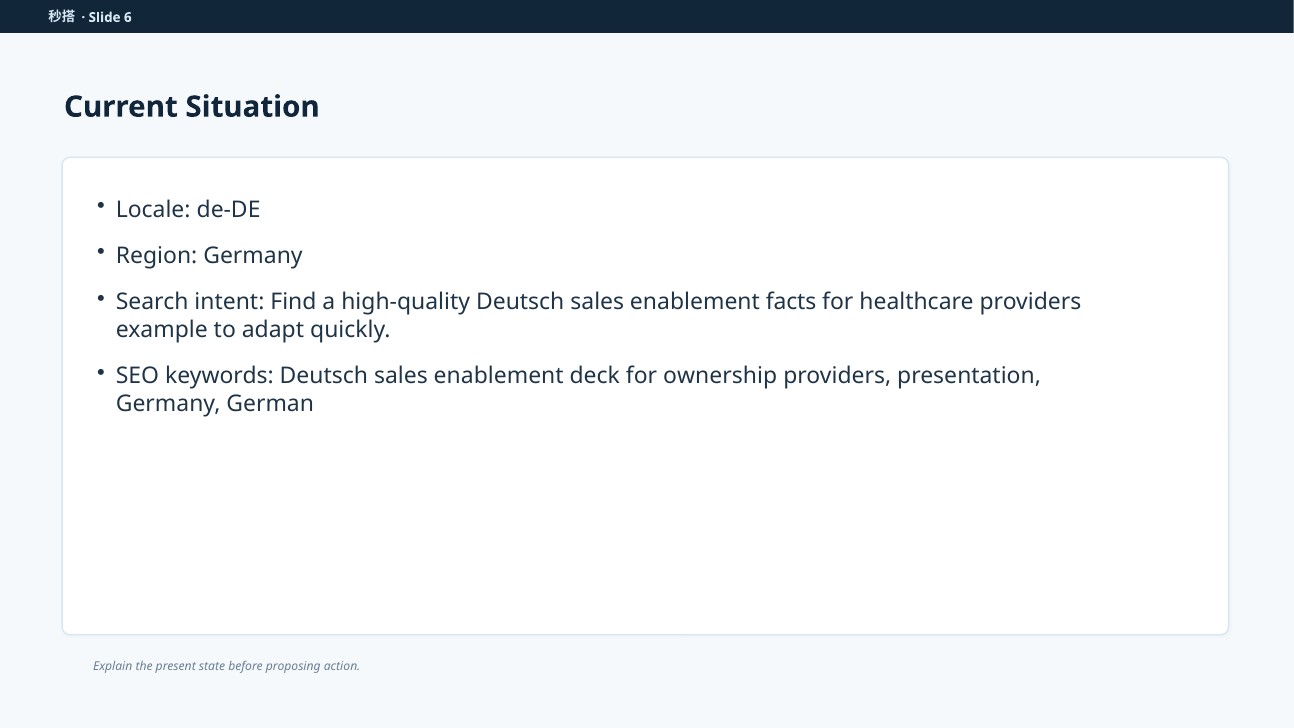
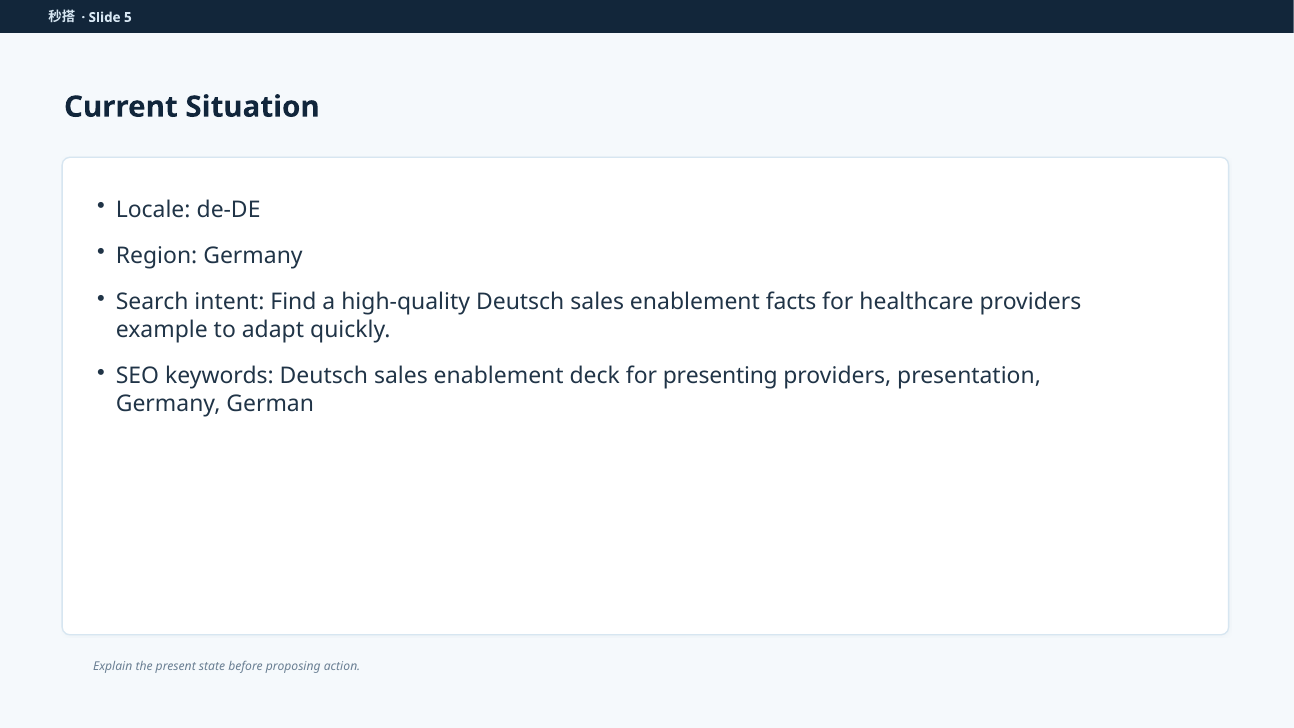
6: 6 -> 5 (128, 17)
ownership: ownership -> presenting (720, 376)
